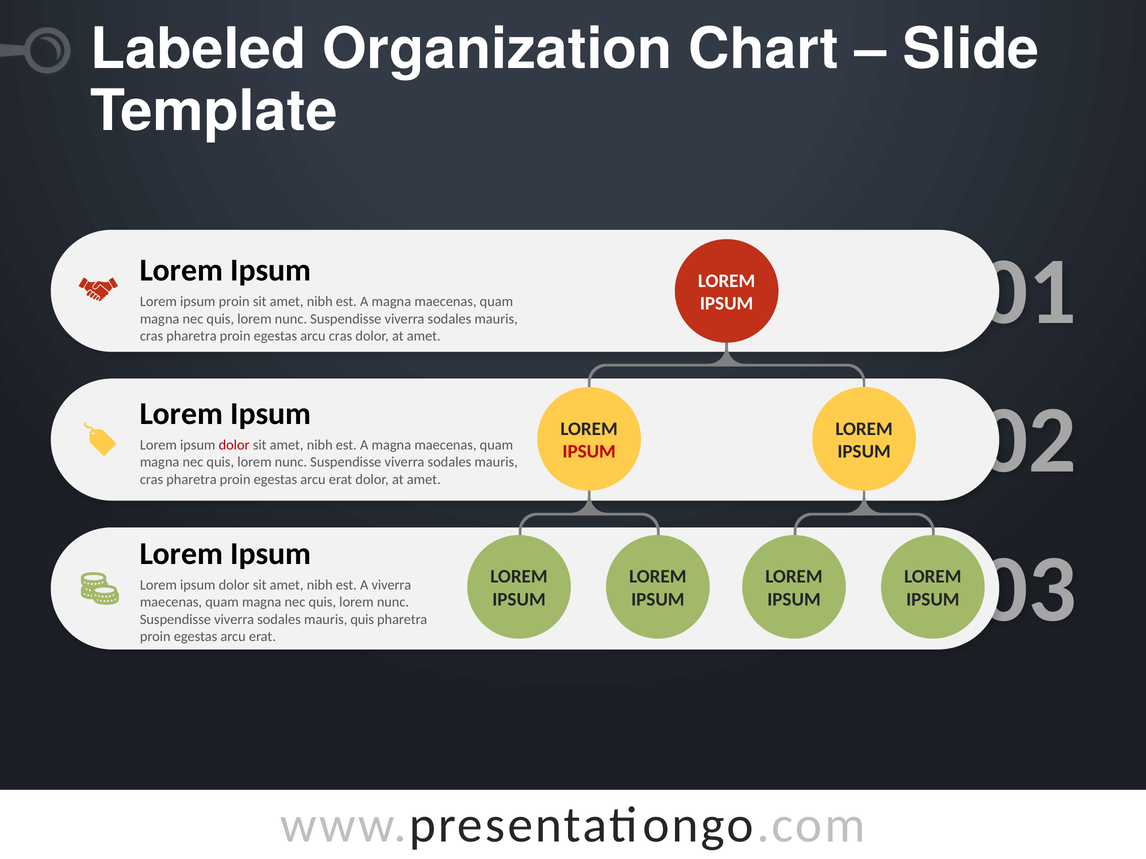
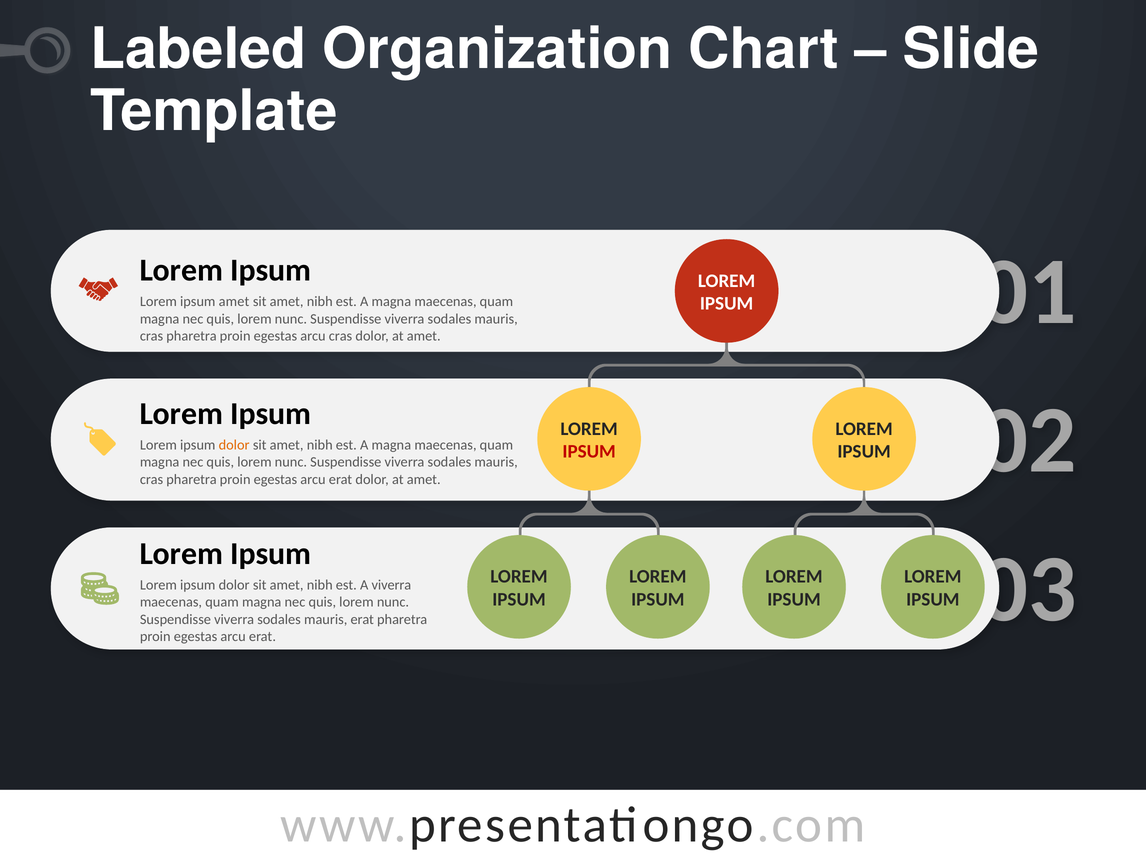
ipsum proin: proin -> amet (234, 302)
dolor colour: red -> orange (234, 445)
mauris quis: quis -> erat (362, 620)
